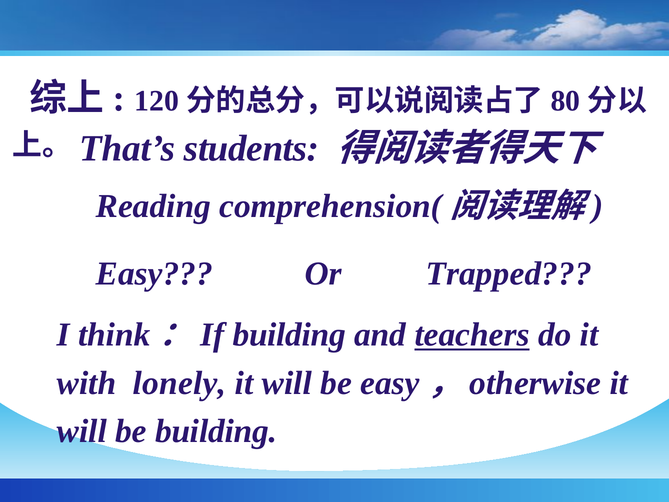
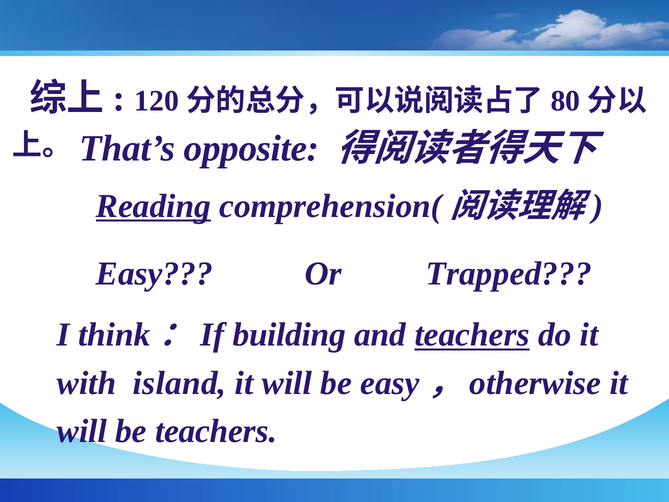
students: students -> opposite (252, 149)
Reading underline: none -> present (153, 206)
lonely: lonely -> island (180, 383)
be building: building -> teachers (216, 431)
